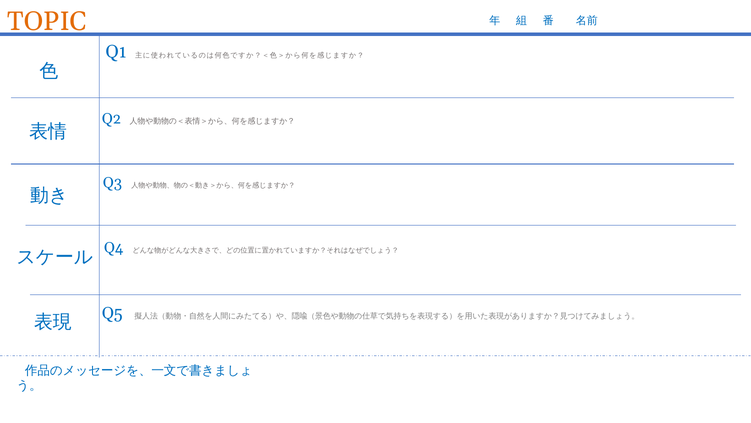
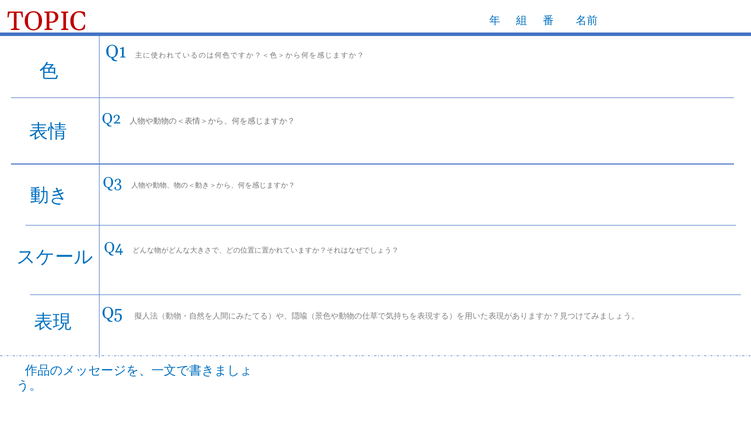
TOPIC colour: orange -> red (47, 21)
